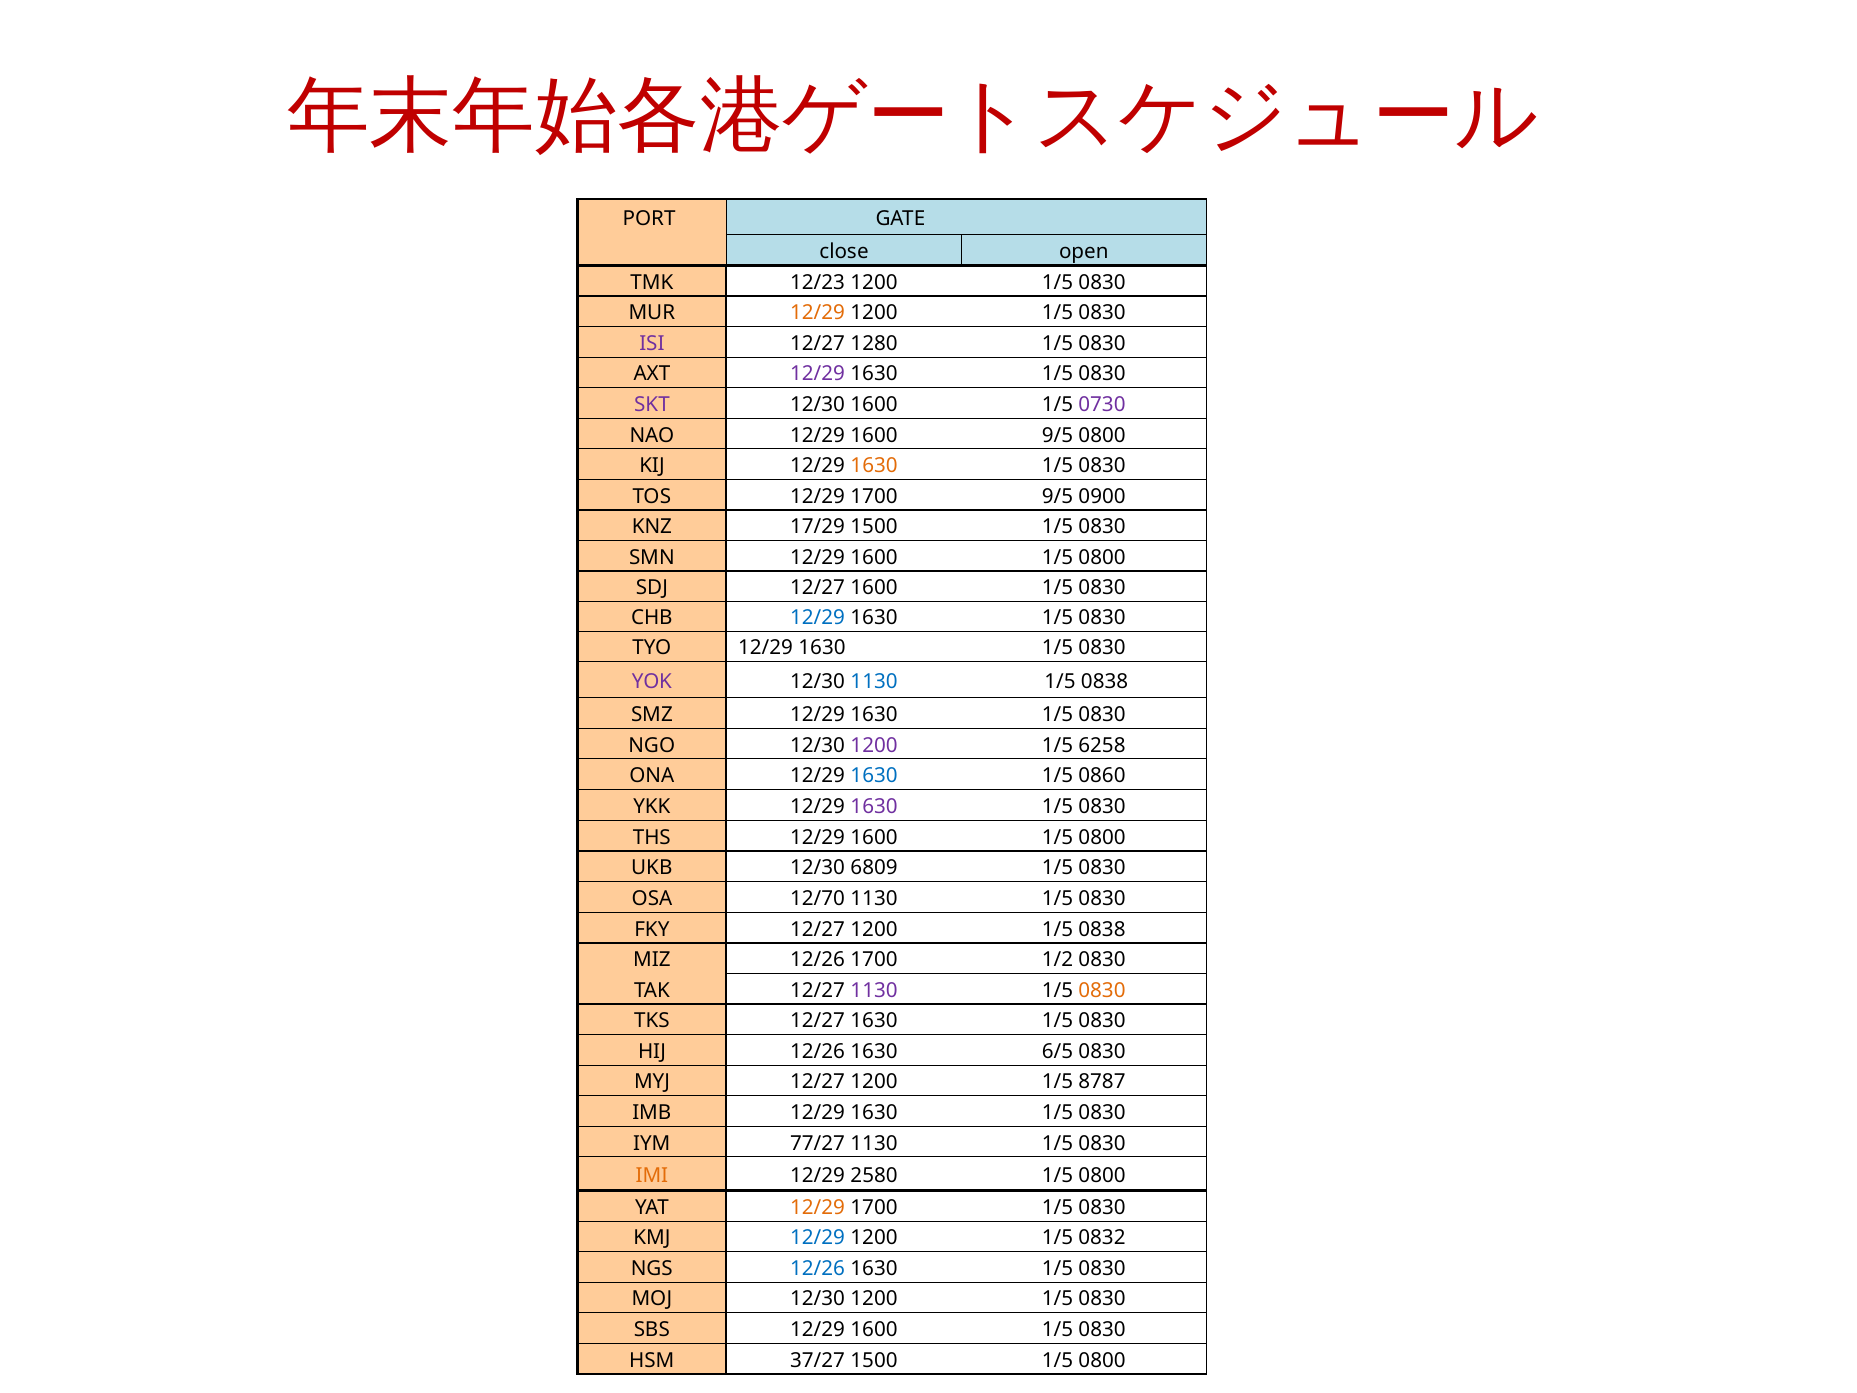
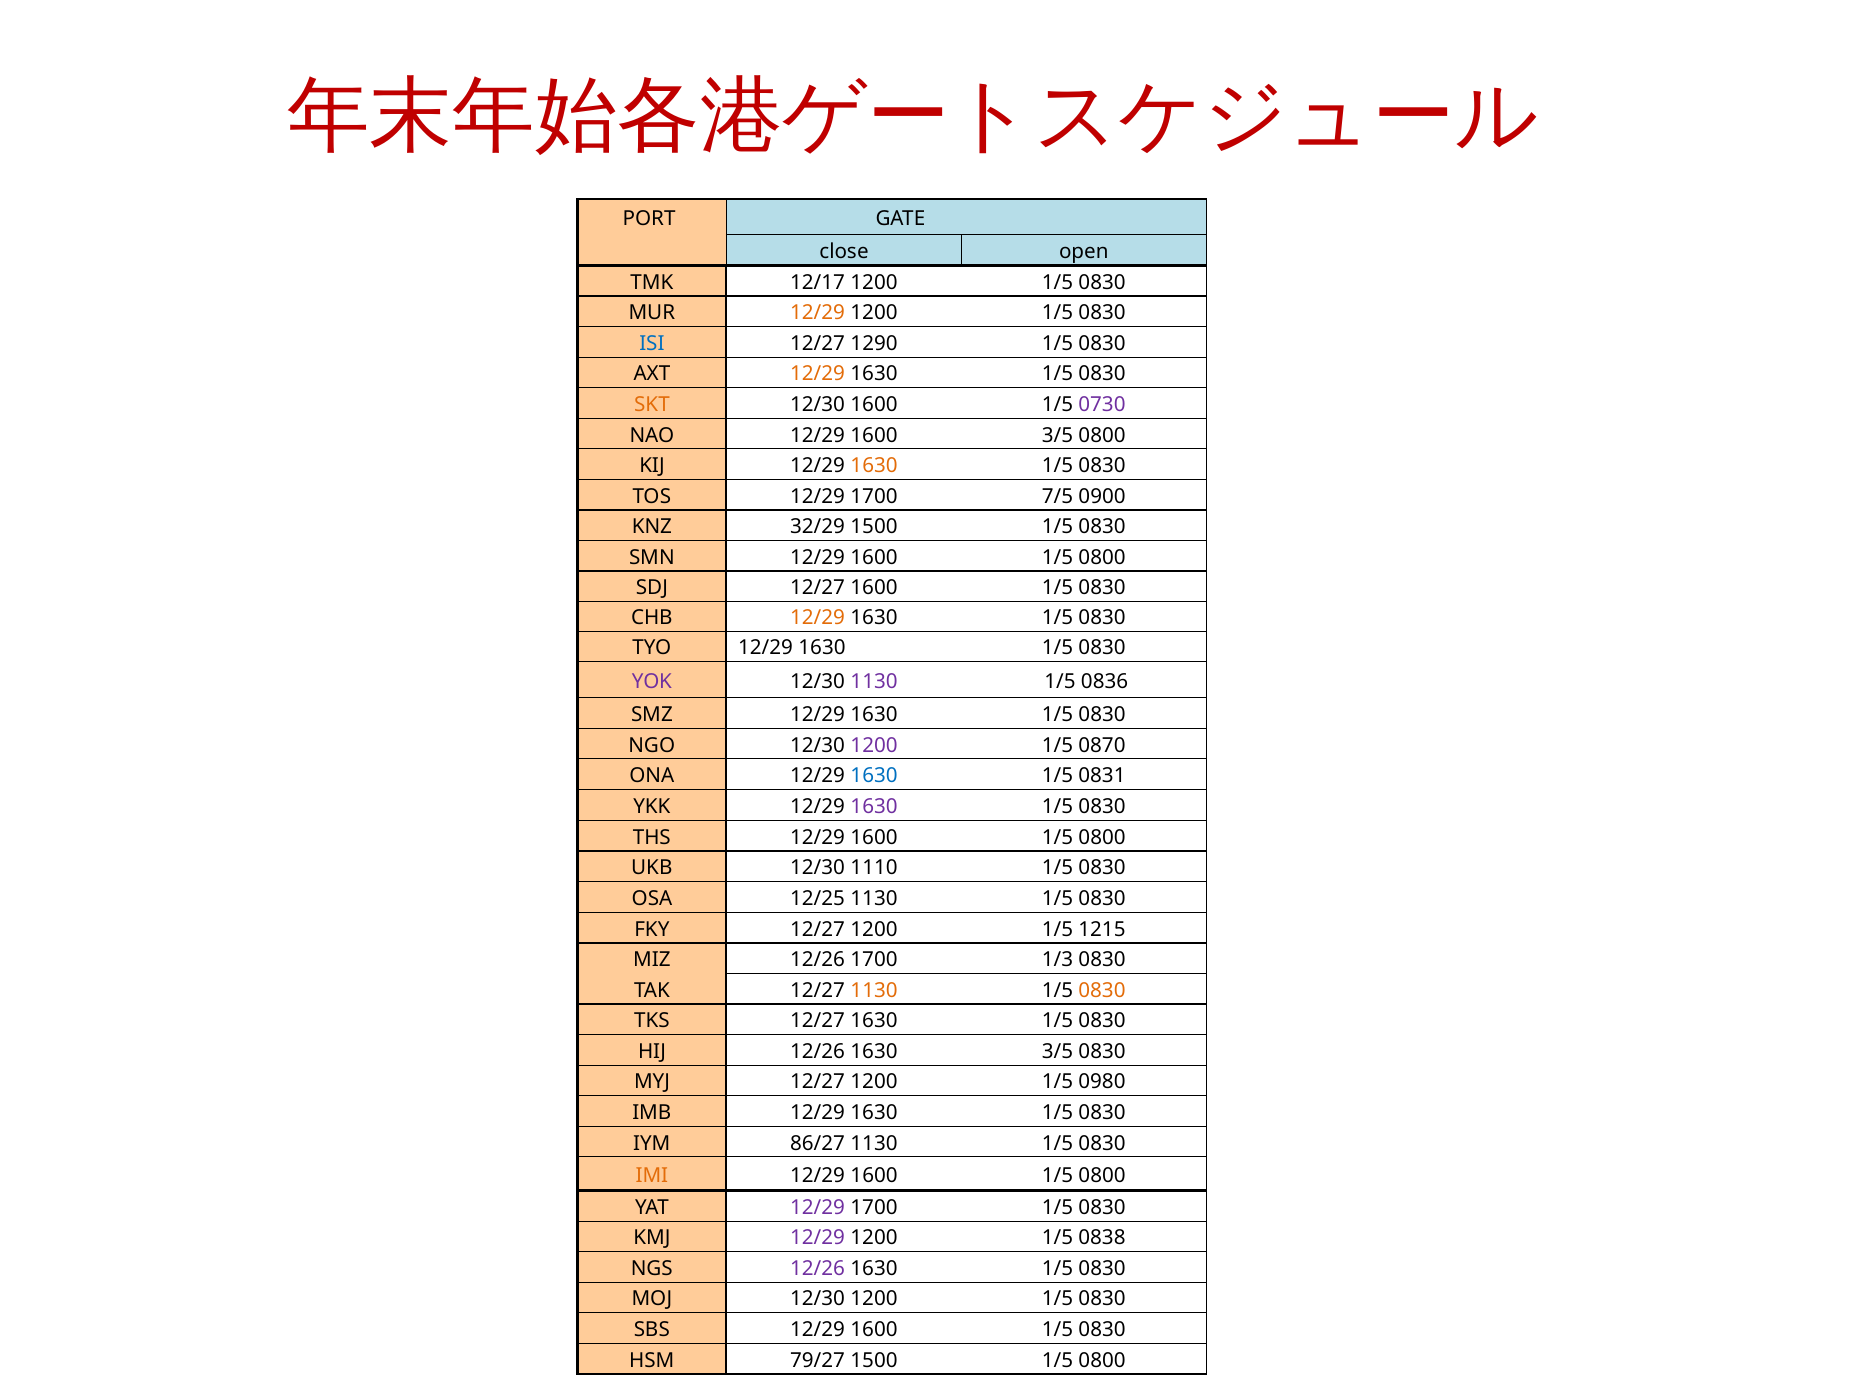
12/23: 12/23 -> 12/17 (818, 282)
ISI colour: purple -> blue (652, 343)
1280: 1280 -> 1290 (874, 343)
12/29 colour: purple -> orange (818, 374)
SKT colour: purple -> orange (652, 405)
1600 9/5: 9/5 -> 3/5 (1057, 435)
1700 9/5: 9/5 -> 7/5 (1057, 496)
17/29: 17/29 -> 32/29 (818, 527)
12/29 colour: blue -> orange (818, 618)
1130 colour: blue -> purple (874, 681)
0838: 0838 -> 0836 (1105, 681)
6258: 6258 -> 0870 (1102, 745)
0860: 0860 -> 0831 (1102, 776)
6809: 6809 -> 1110 (874, 868)
12/70: 12/70 -> 12/25 (818, 899)
1200 1/5 0838: 0838 -> 1215 (1102, 929)
1/2: 1/2 -> 1/3 (1057, 960)
1130 colour: purple -> orange (874, 990)
1630 6/5: 6/5 -> 3/5 (1057, 1051)
8787: 8787 -> 0980 (1102, 1082)
77/27: 77/27 -> 86/27 (818, 1143)
2580: 2580 -> 1600 (874, 1175)
12/29 colour: orange -> purple (818, 1207)
12/29 colour: blue -> purple (818, 1238)
0832: 0832 -> 0838 (1102, 1238)
12/26 colour: blue -> purple (818, 1268)
37/27: 37/27 -> 79/27 (818, 1360)
